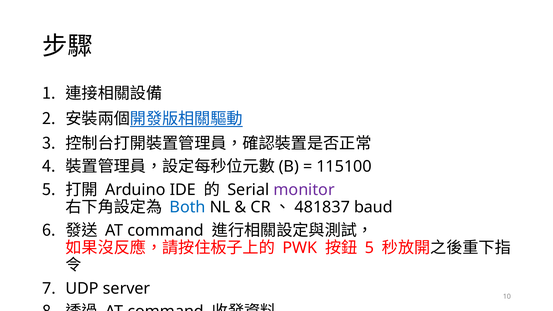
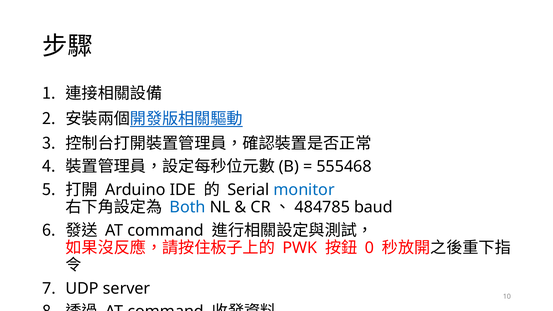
115100: 115100 -> 555468 (344, 167)
monitor colour: purple -> blue (304, 190)
481837: 481837 -> 484785 (322, 207)
5: 5 -> 0 (369, 248)
